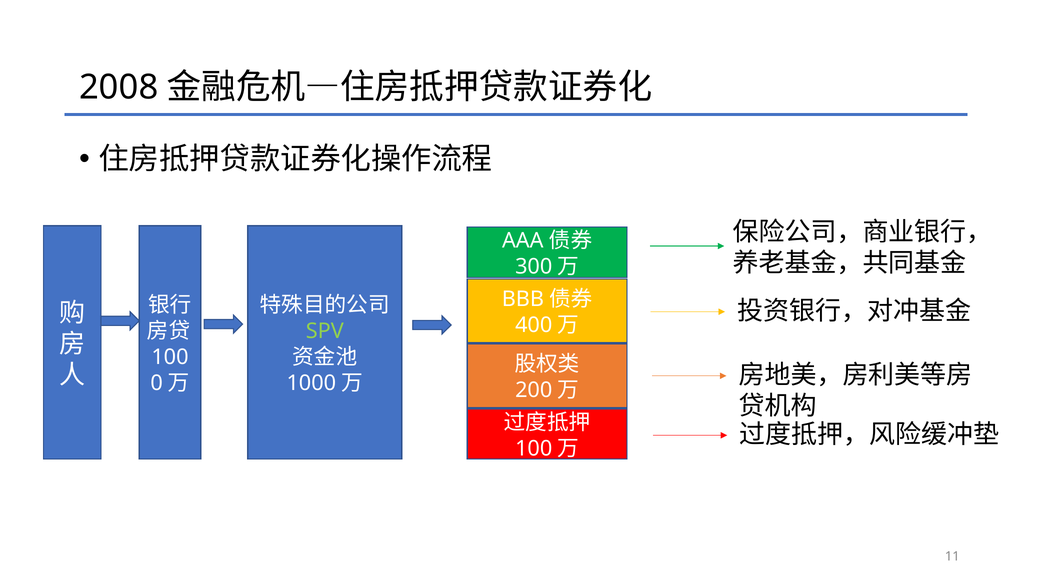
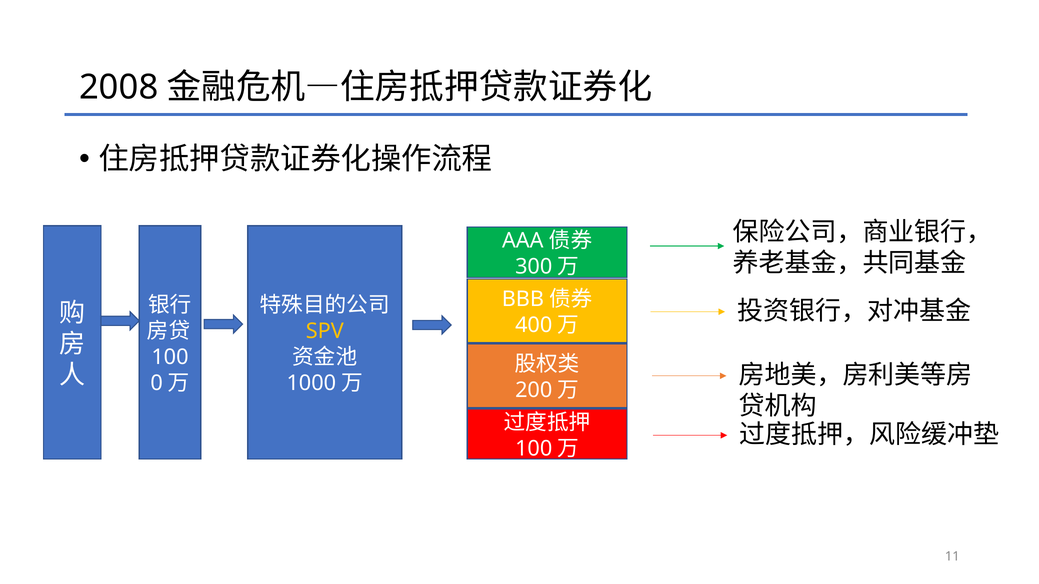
SPV colour: light green -> yellow (325, 331)
